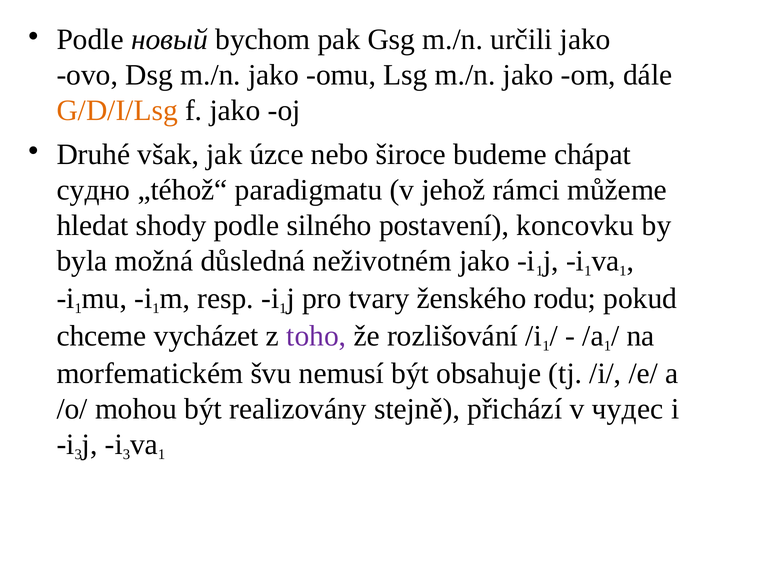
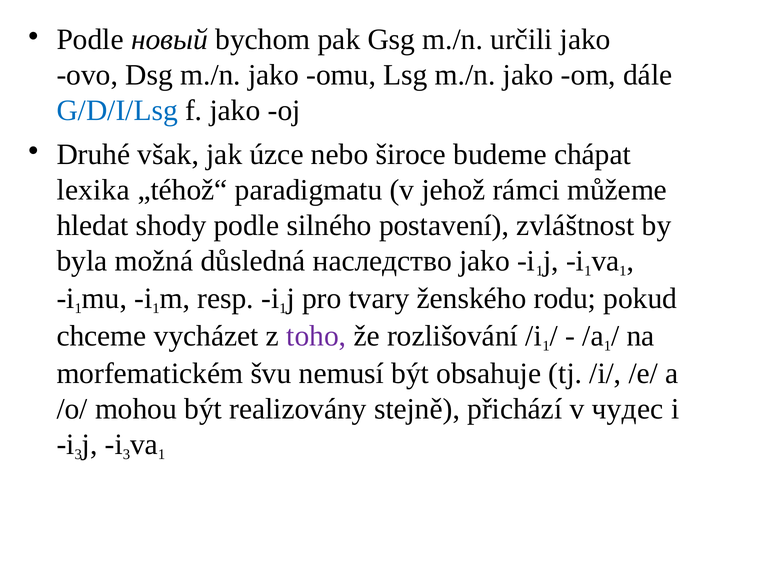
G/D/I/Lsg colour: orange -> blue (117, 110)
судно: судно -> lexika (93, 190)
koncovku: koncovku -> zvláštnost (575, 225)
neživotném: neživotném -> наследство (382, 261)
